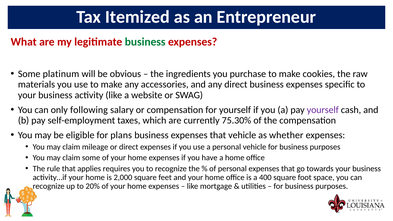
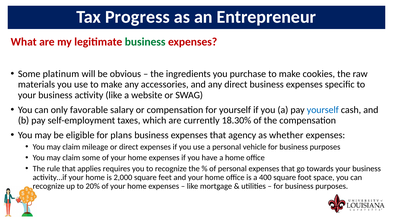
Itemized: Itemized -> Progress (137, 17)
following: following -> favorable (89, 110)
yourself colour: purple -> blue (323, 110)
75.30%: 75.30% -> 18.30% (236, 120)
that vehicle: vehicle -> agency (242, 135)
